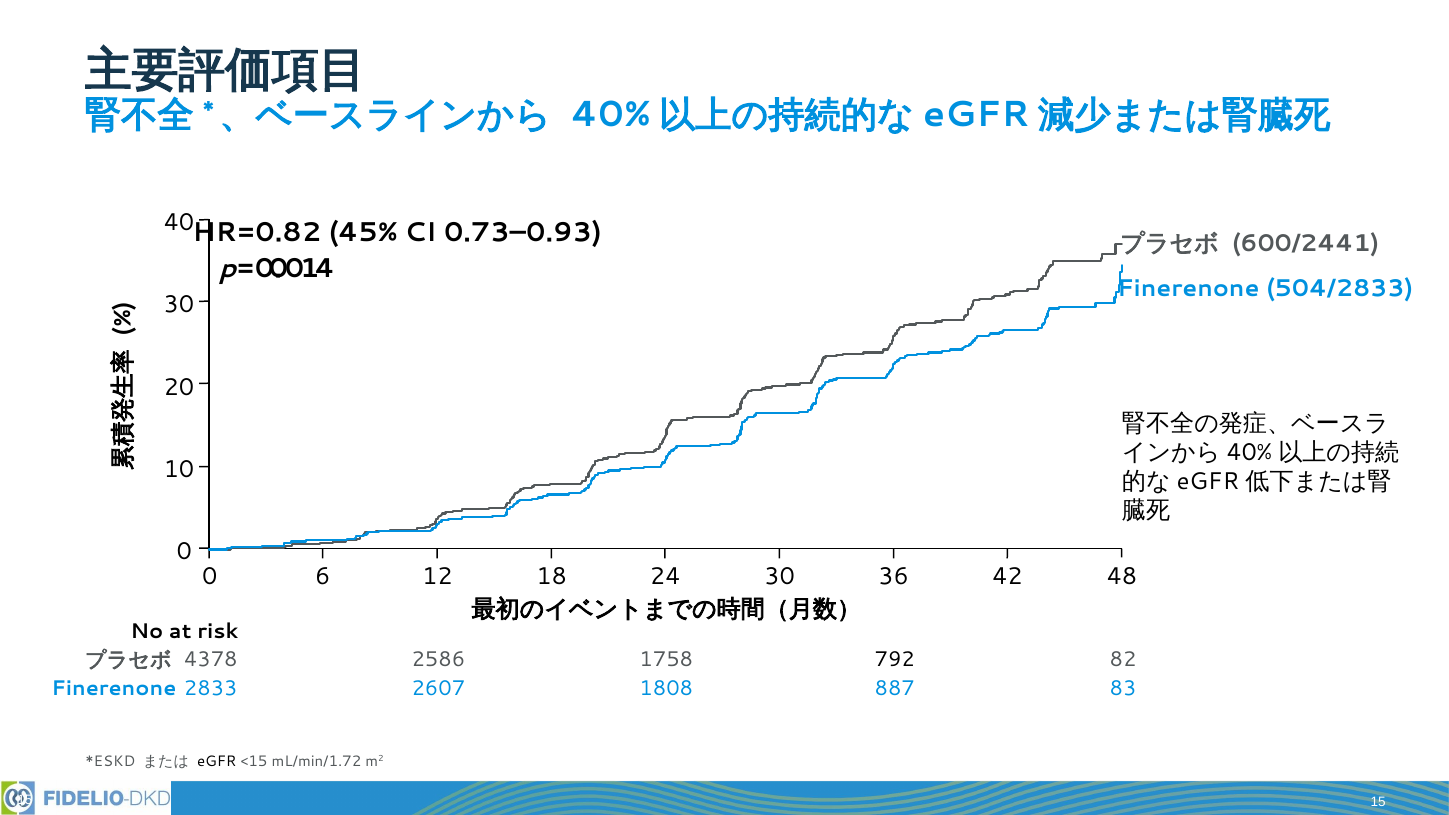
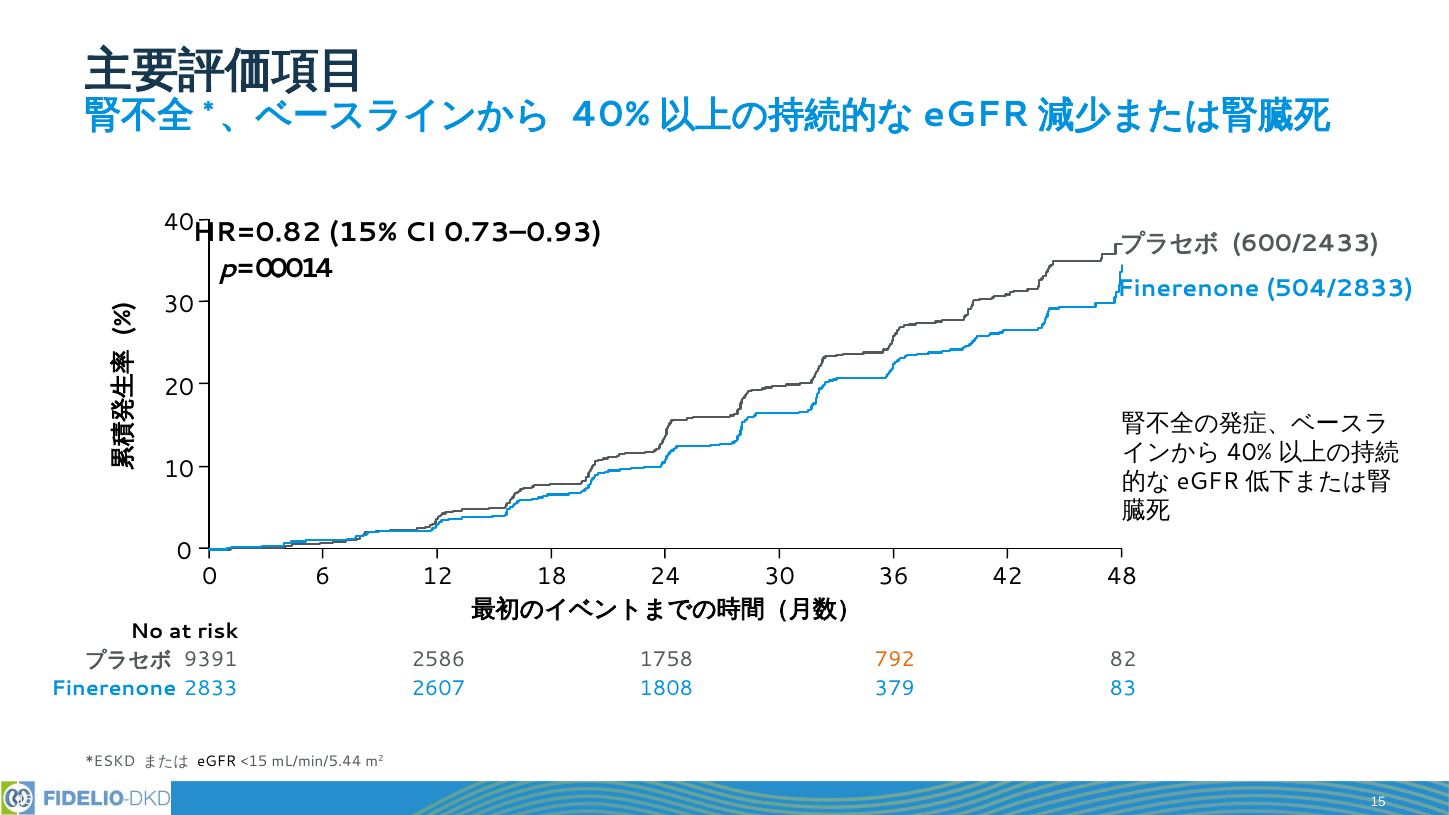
45%: 45% -> 15% (363, 233)
600/2441: 600/2441 -> 600/2433 (1306, 243)
4378: 4378 -> 9391 (211, 660)
792 colour: black -> orange (895, 660)
887: 887 -> 379 (895, 688)
mL/min/1.72: mL/min/1.72 -> mL/min/5.44 (316, 761)
